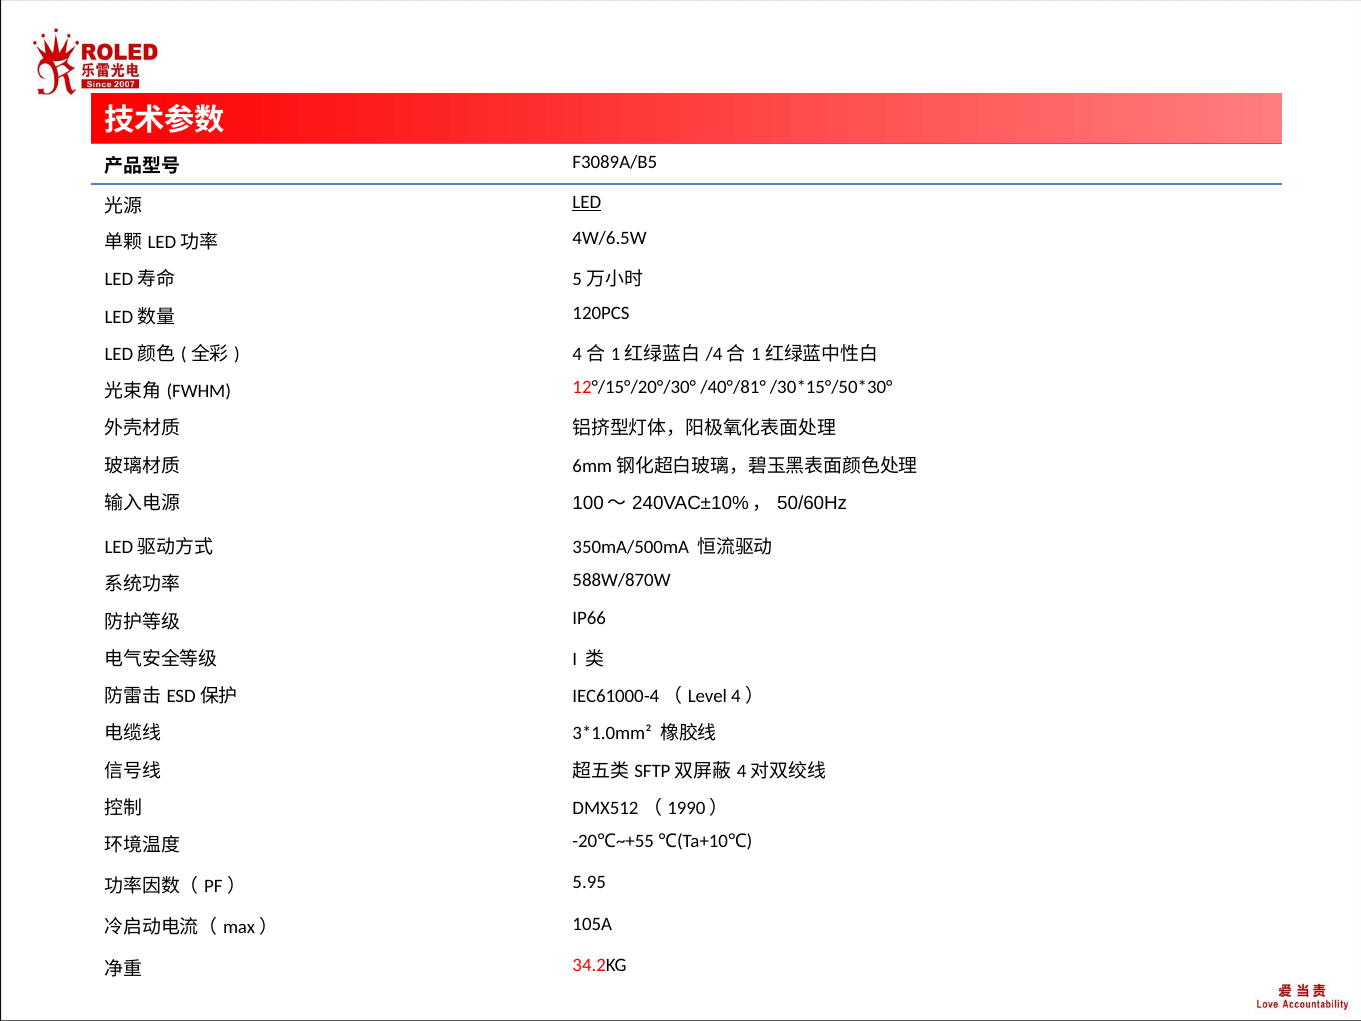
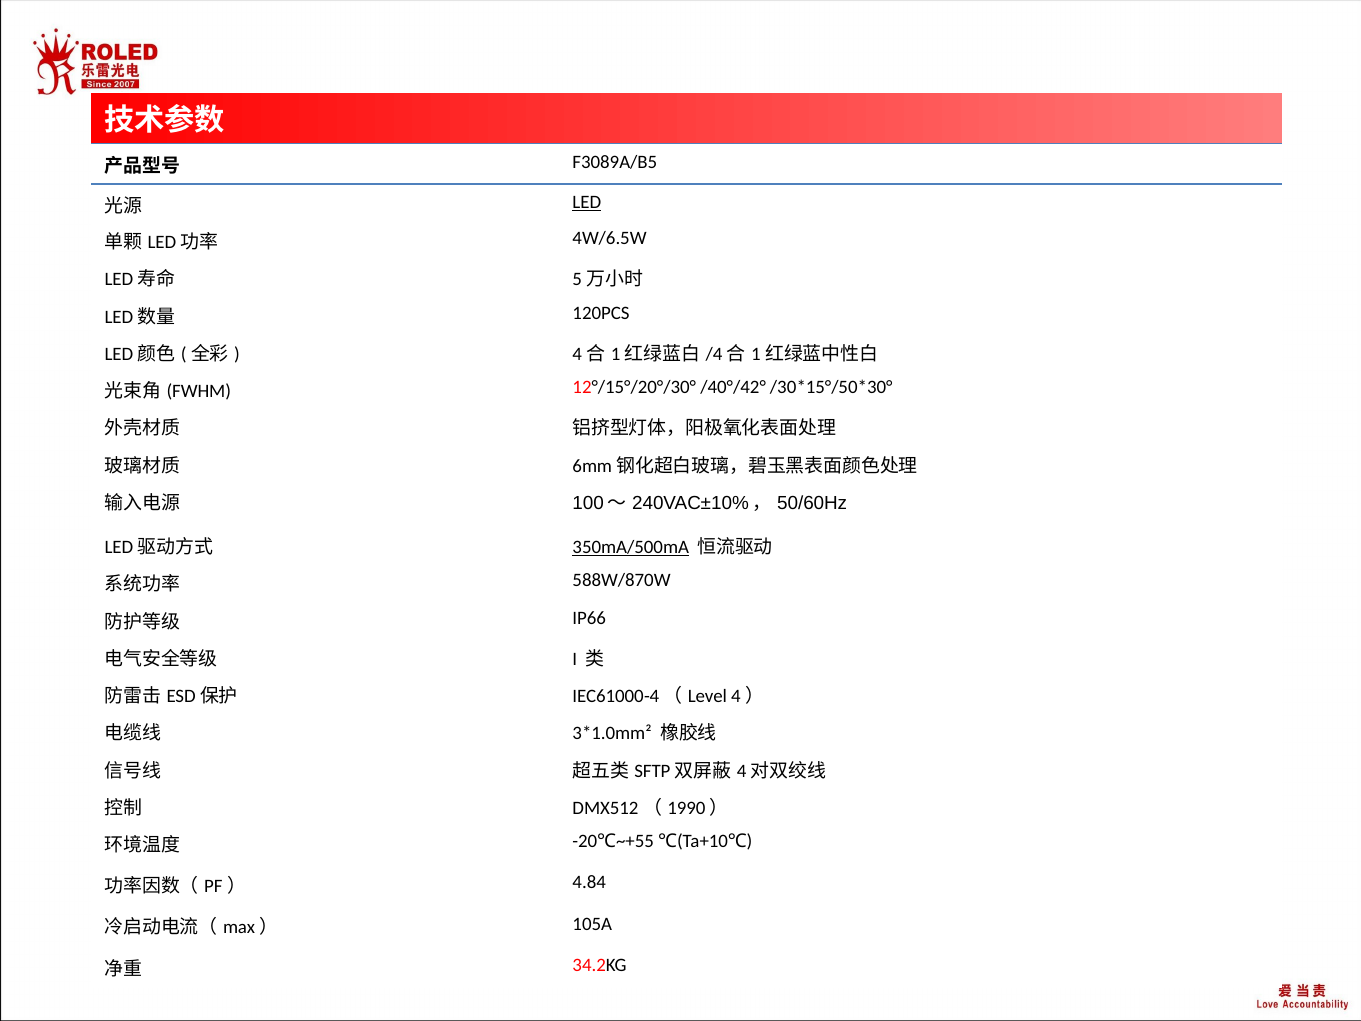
/40°/81°: /40°/81° -> /40°/42° (733, 387)
350mA/500mA underline: none -> present (631, 547)
5.95: 5.95 -> 4.84 (589, 882)
